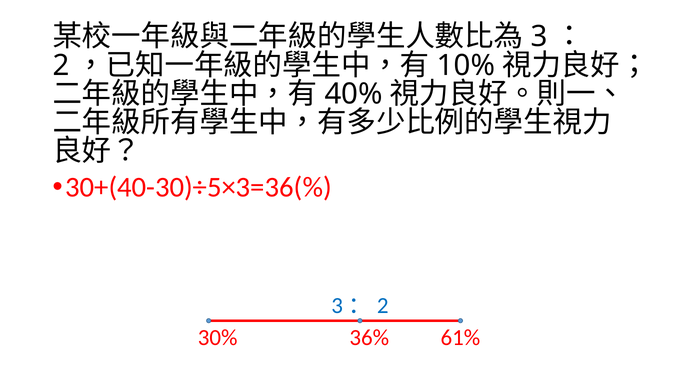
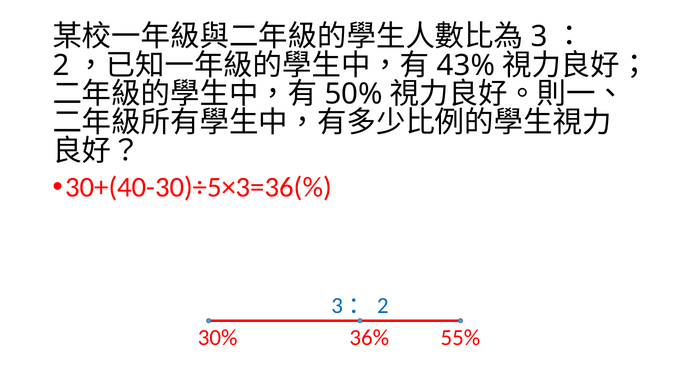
10%: 10% -> 43% (466, 65)
40%: 40% -> 50% (354, 94)
61%: 61% -> 55% (460, 337)
